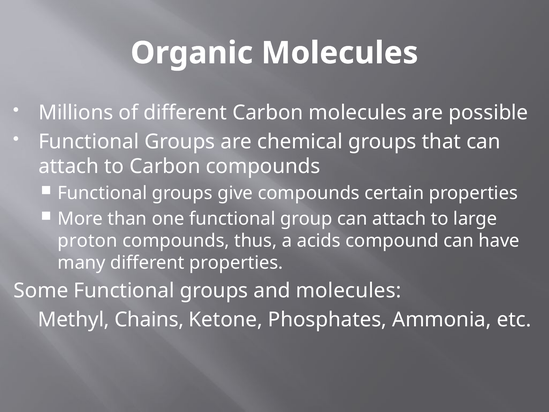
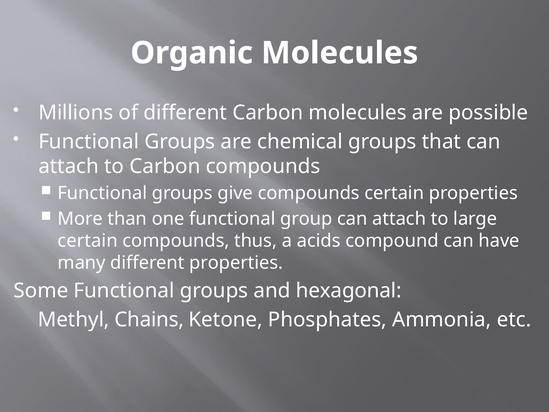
proton: proton -> certain (88, 241)
and molecules: molecules -> hexagonal (349, 290)
